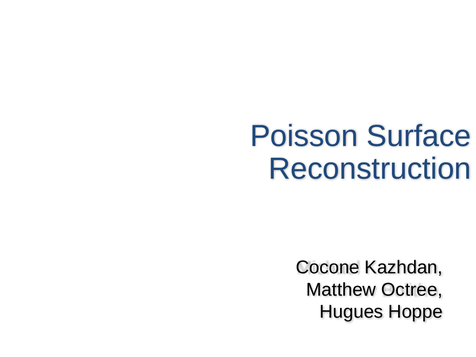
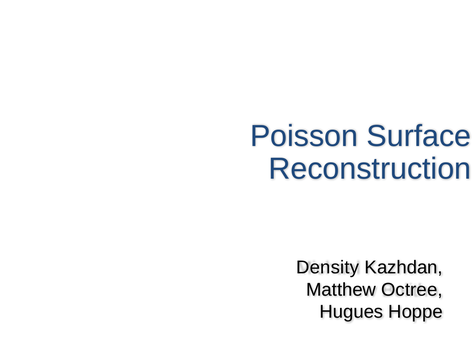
Cocone: Cocone -> Density (328, 267)
